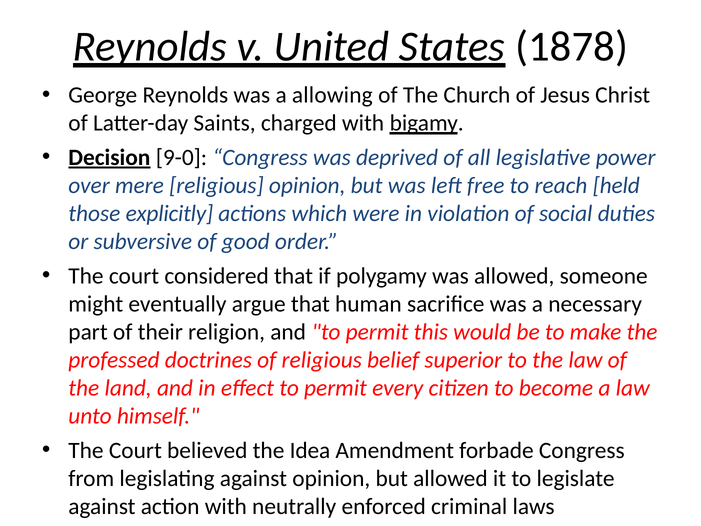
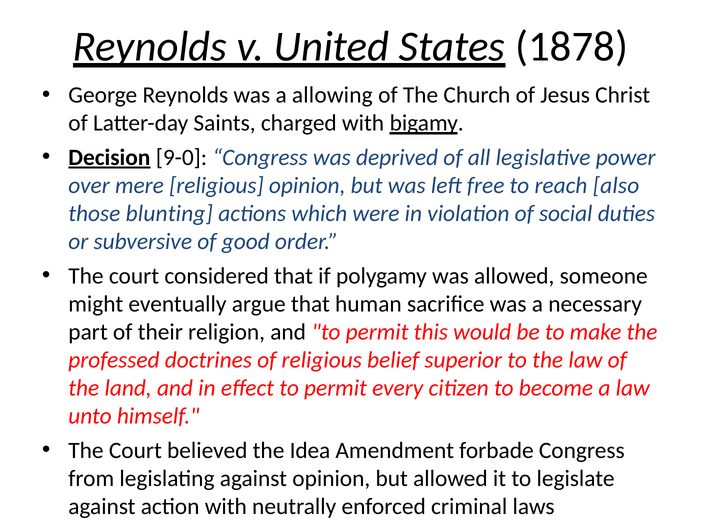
held: held -> also (616, 185)
explicitly: explicitly -> blunting (169, 214)
